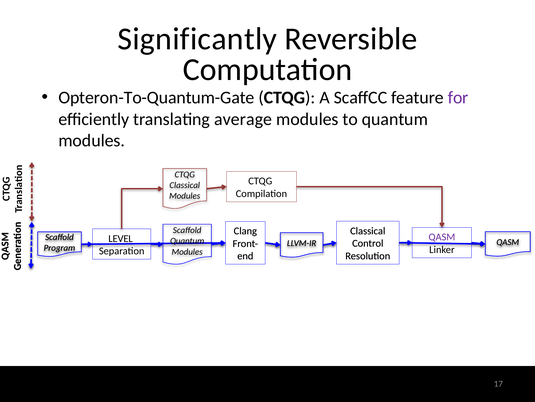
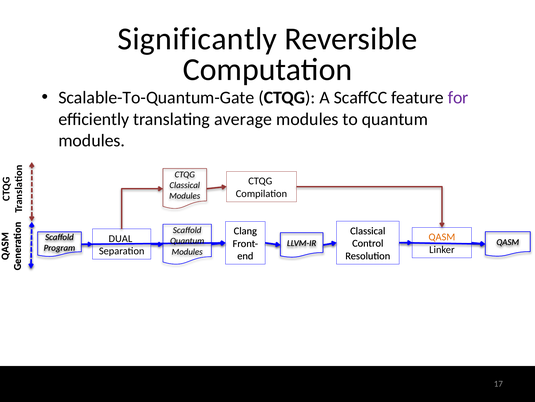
Opteron-To-Quantum-Gate: Opteron-To-Quantum-Gate -> Scalable-To-Quantum-Gate (156, 98)
QASM colour: purple -> orange (442, 237)
LEVEL: LEVEL -> DUAL (120, 238)
